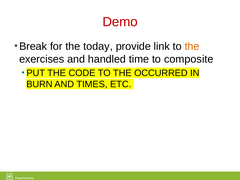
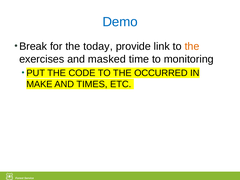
Demo colour: red -> blue (120, 22)
handled: handled -> masked (107, 59)
composite: composite -> monitoring (189, 59)
BURN: BURN -> MAKE (39, 84)
